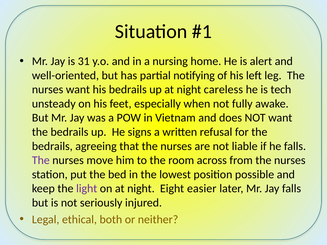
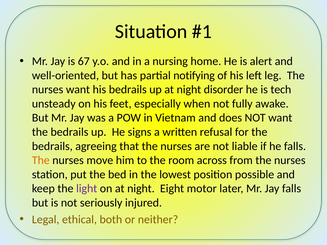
31: 31 -> 67 (84, 61)
careless: careless -> disorder (223, 90)
The colour: purple -> orange (41, 160)
easier: easier -> motor (202, 189)
